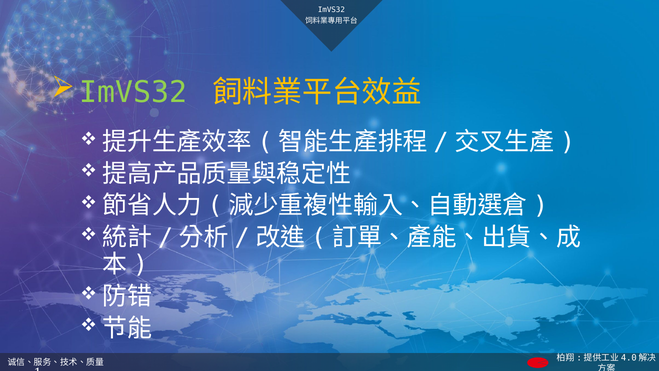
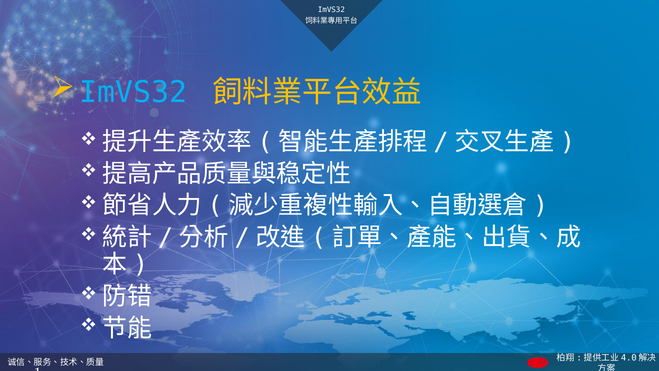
ImVS32 colour: light green -> light blue (133, 92)
